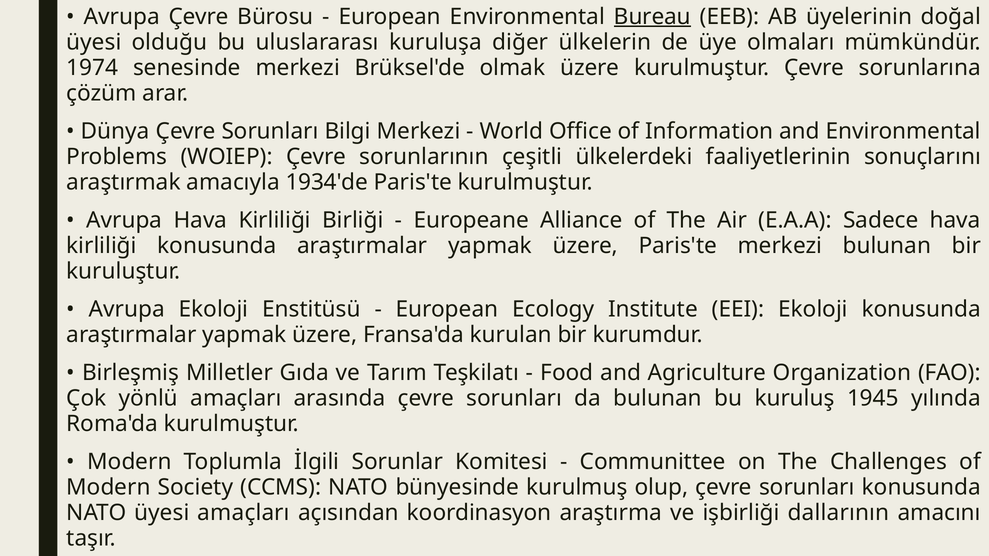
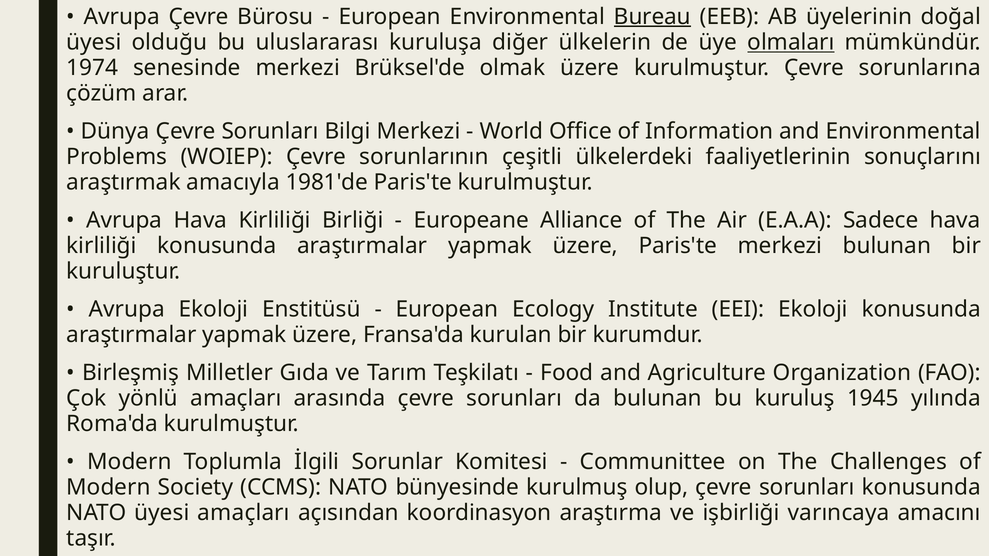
olmaları underline: none -> present (791, 42)
1934'de: 1934'de -> 1981'de (327, 182)
dallarının: dallarının -> varıncaya (839, 513)
